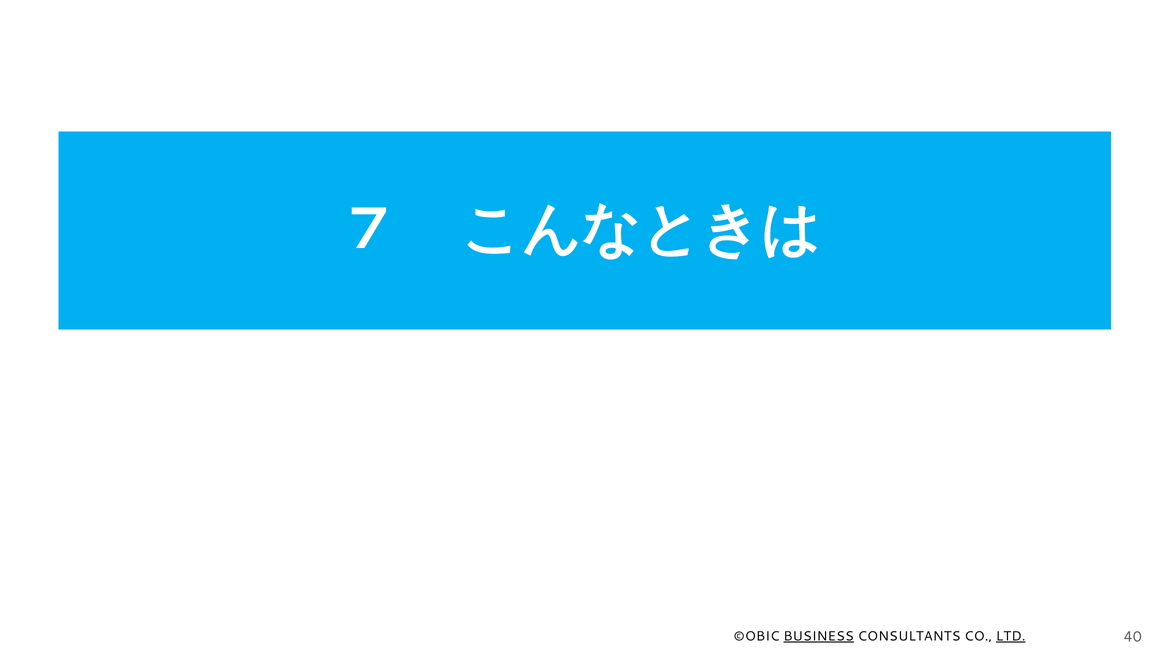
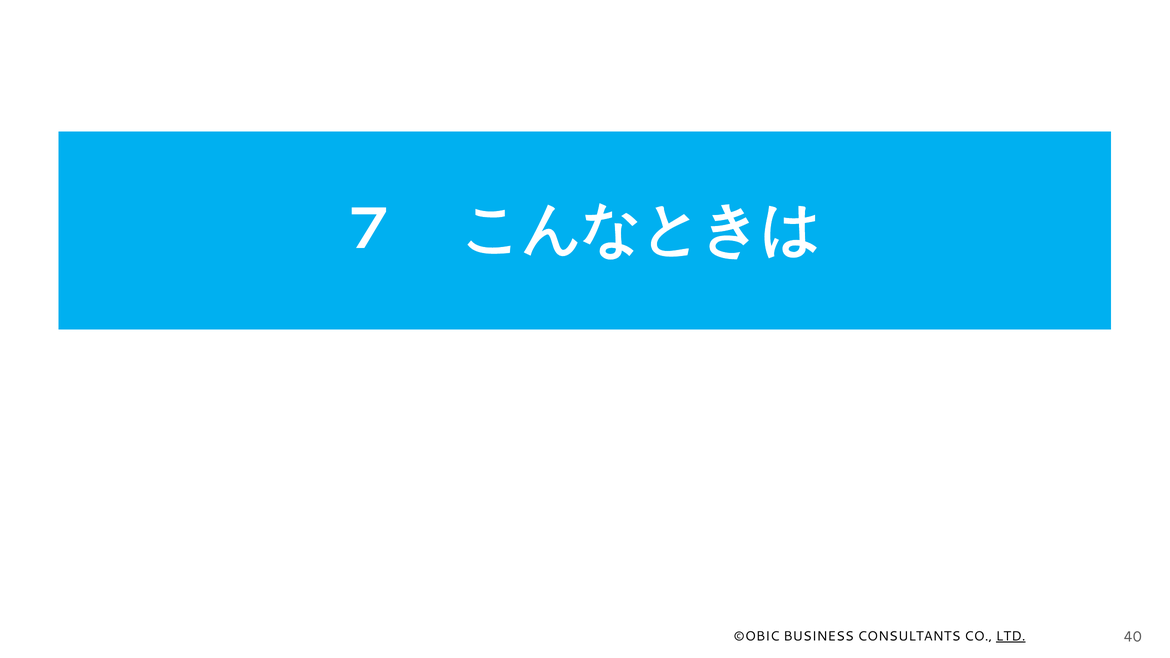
BUSINESS underline: present -> none (819, 636)
